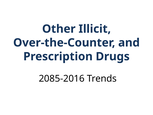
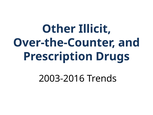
2085-2016: 2085-2016 -> 2003-2016 (62, 78)
